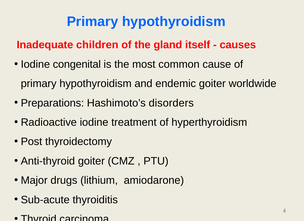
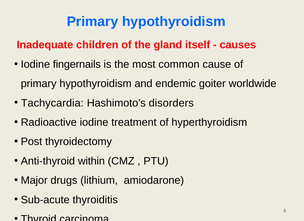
congenital: congenital -> fingernails (77, 64)
Preparations: Preparations -> Tachycardia (52, 103)
Anti-thyroid goiter: goiter -> within (91, 161)
